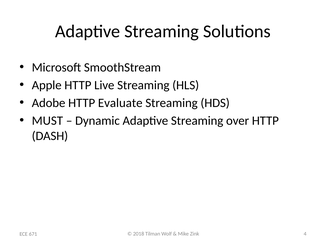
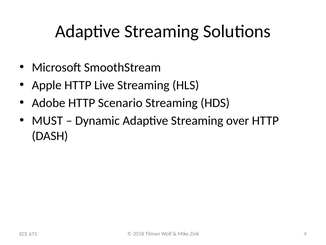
Evaluate: Evaluate -> Scenario (120, 103)
